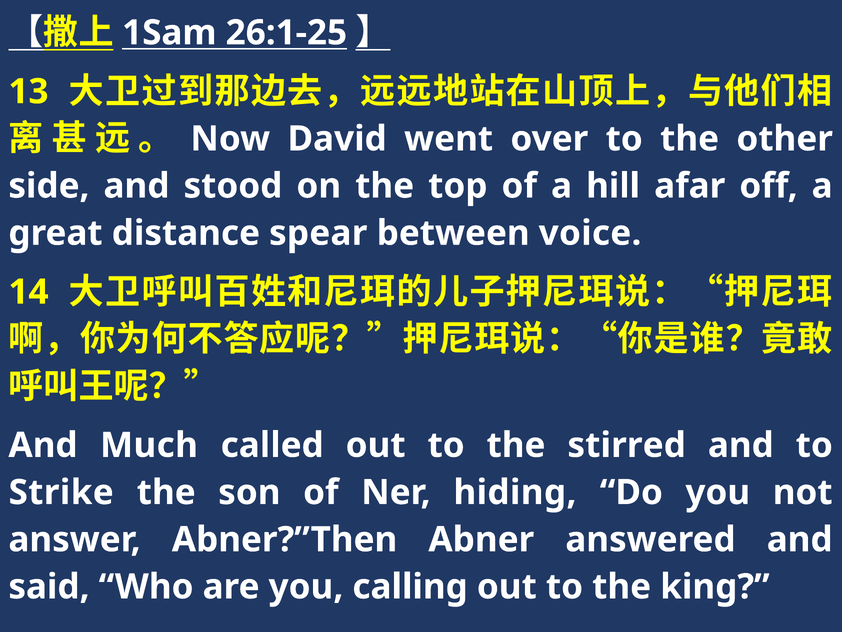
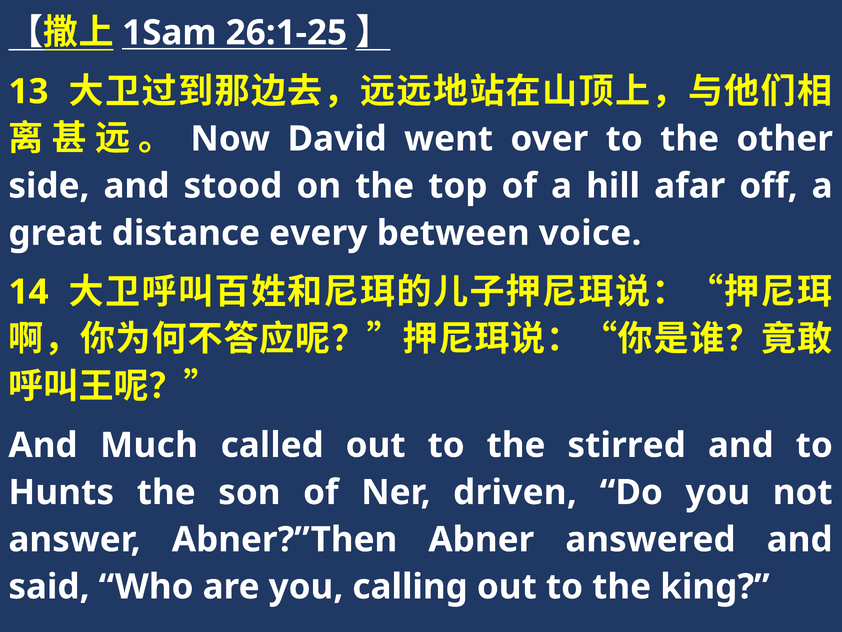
spear: spear -> every (318, 233)
Strike: Strike -> Hunts (61, 492)
hiding: hiding -> driven (515, 492)
